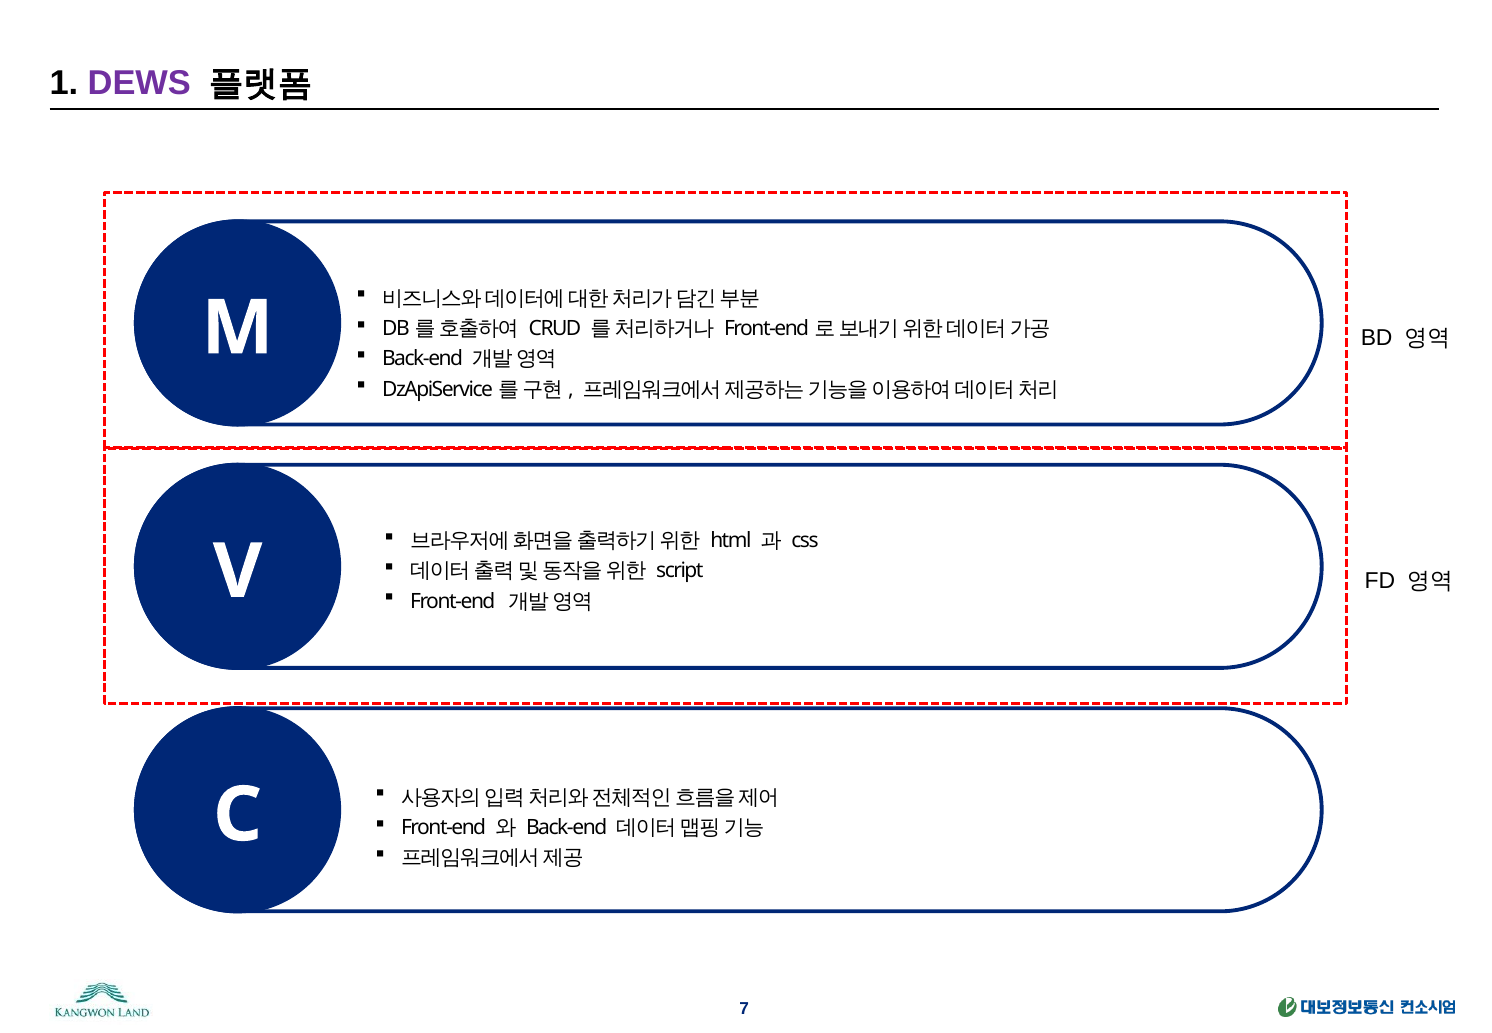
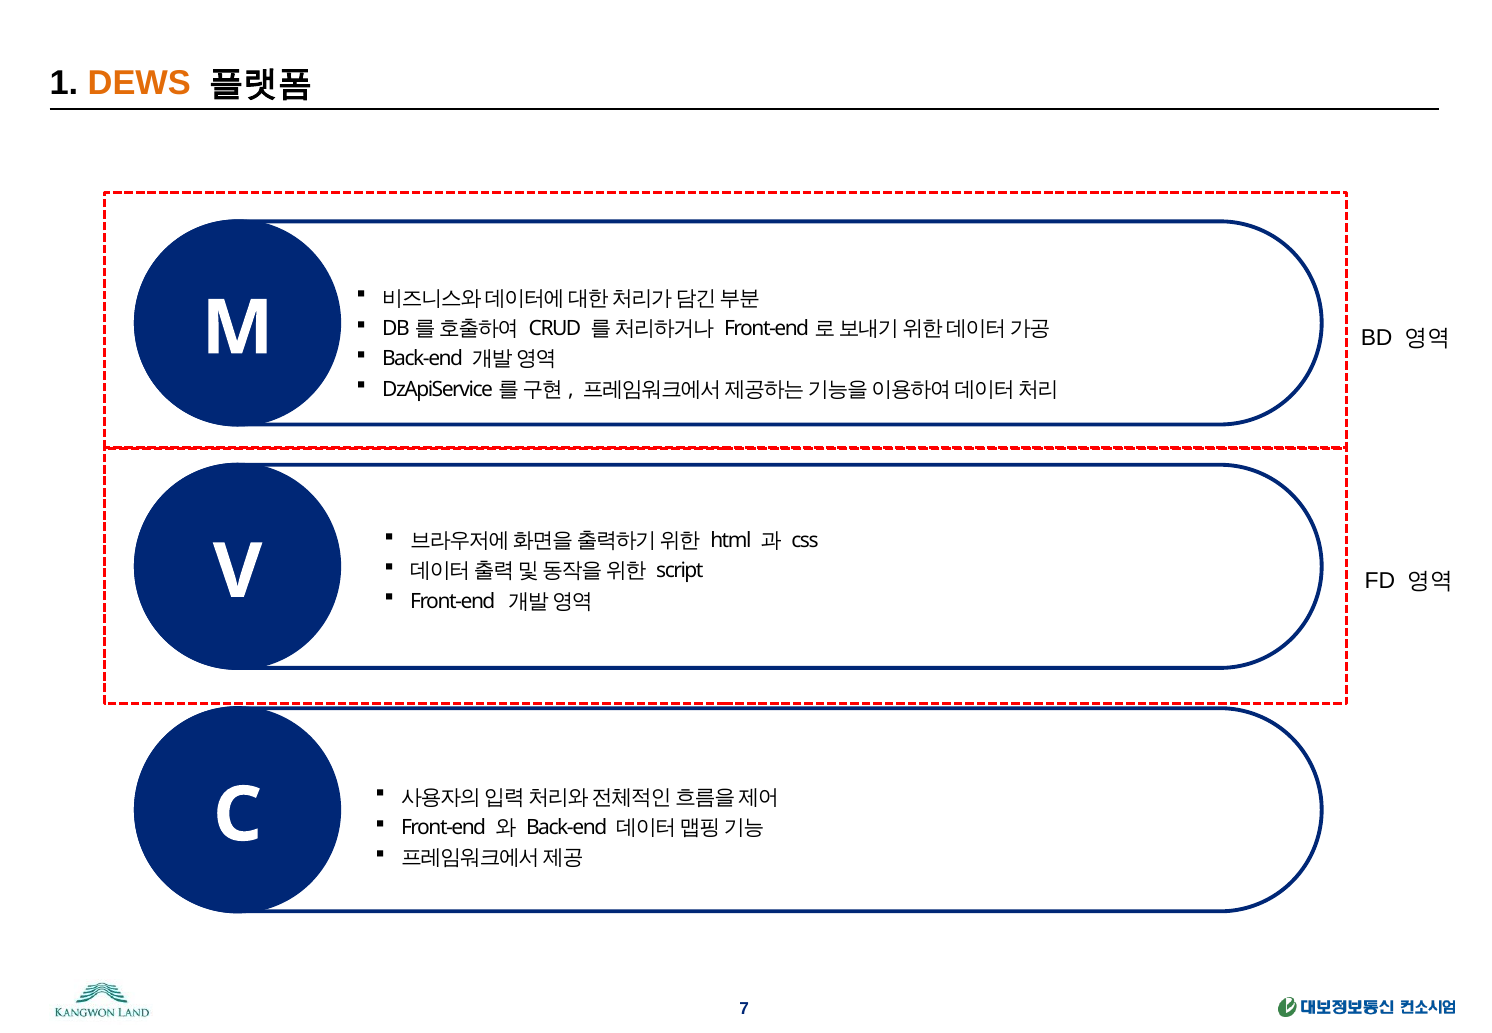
DEWS colour: purple -> orange (139, 83)
